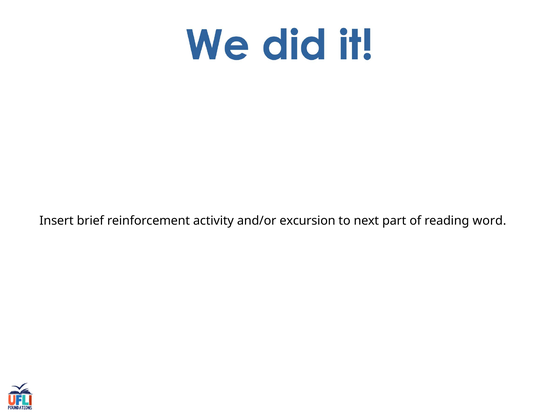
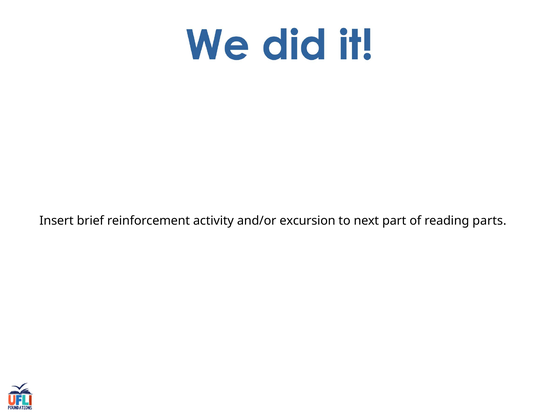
word: word -> parts (489, 220)
